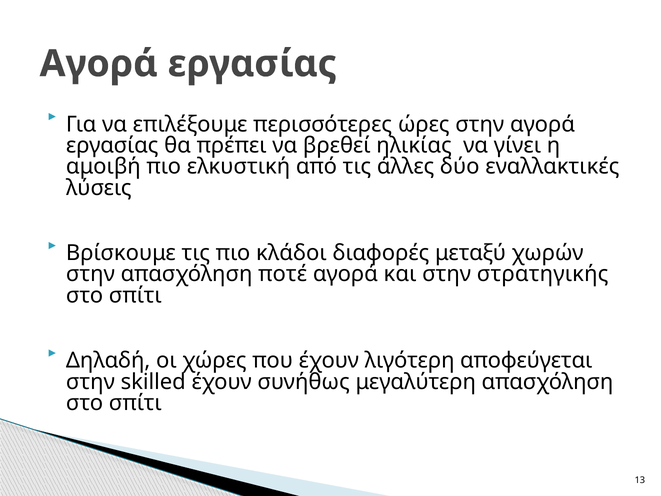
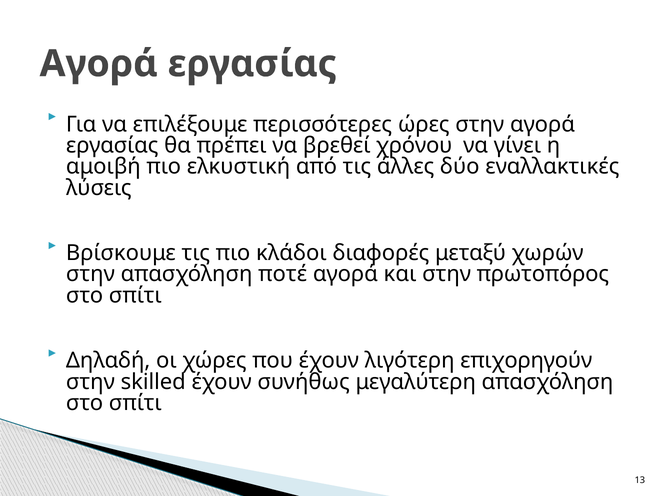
ηλικίας: ηλικίας -> χρόνου (414, 145)
στρατηγικής: στρατηγικής -> πρωτοπόρος (543, 274)
αποφεύγεται: αποφεύγεται -> επιχορηγούν (526, 360)
